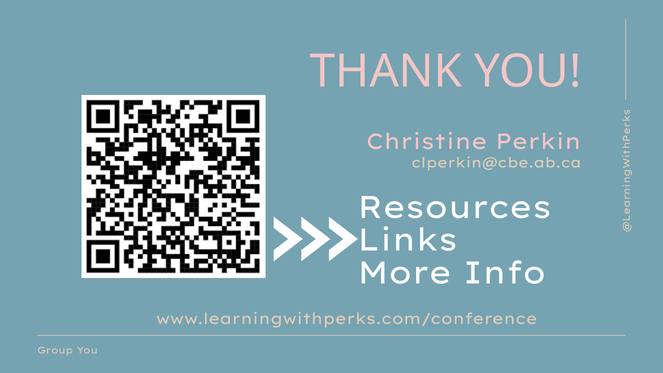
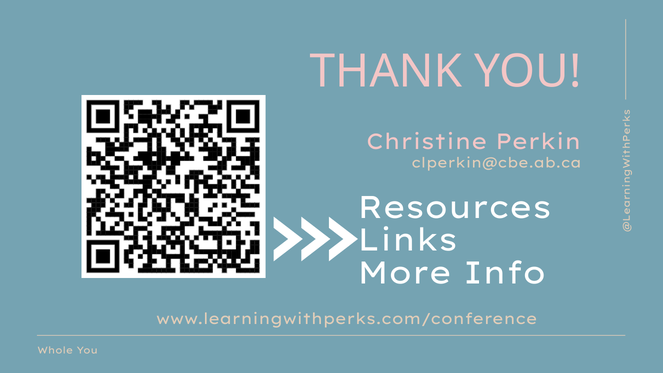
Group: Group -> Whole (55, 351)
